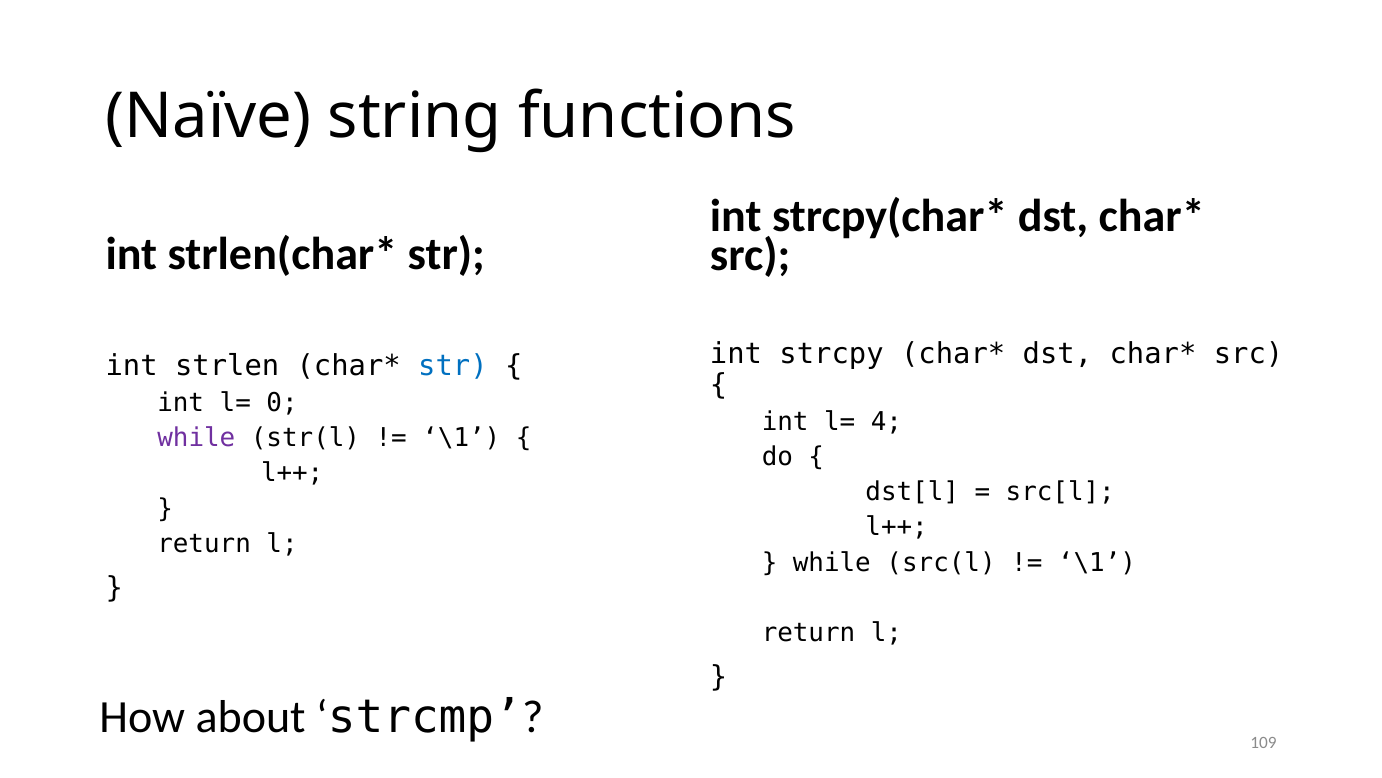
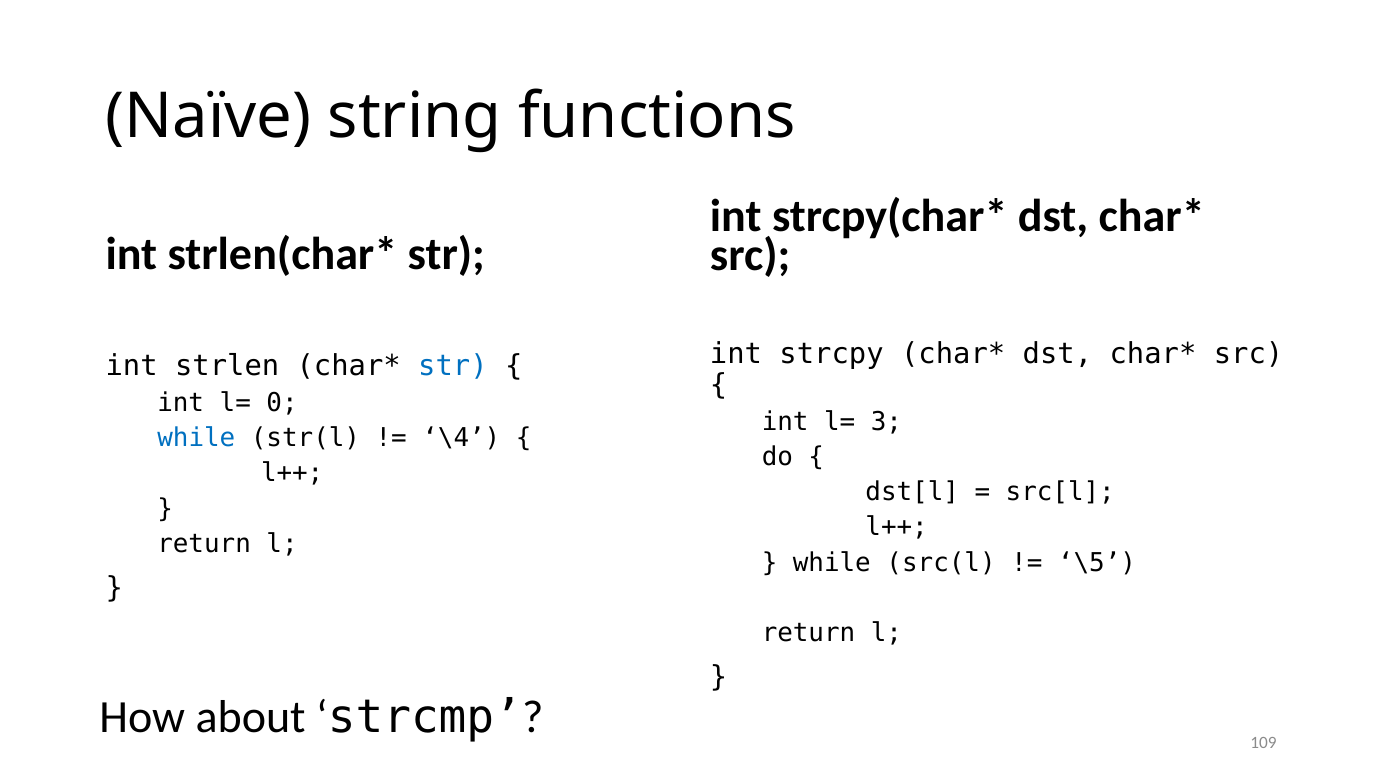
4: 4 -> 3 (886, 421)
while colour: purple -> blue (196, 438)
\1: \1 -> \4 (461, 438)
\1: \1 -> \5 (1097, 562)
